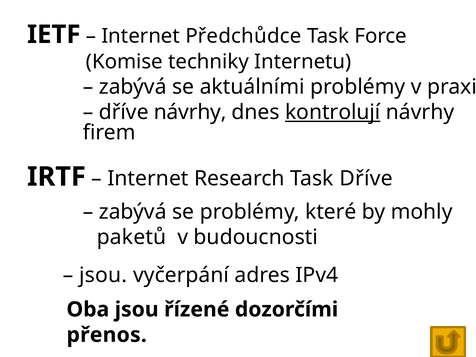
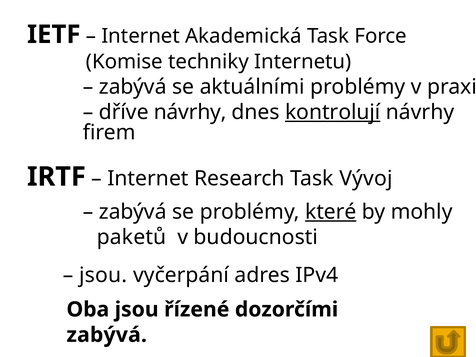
Předchůdce: Předchůdce -> Akademická (243, 36)
Task Dříve: Dříve -> Vývoj (366, 179)
které underline: none -> present (331, 212)
přenos: přenos -> zabývá (107, 335)
